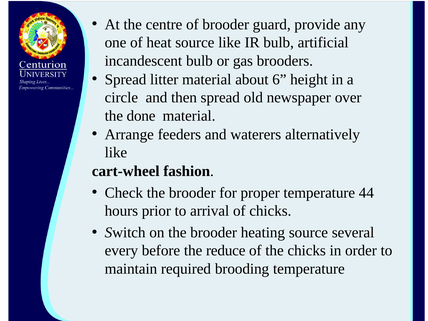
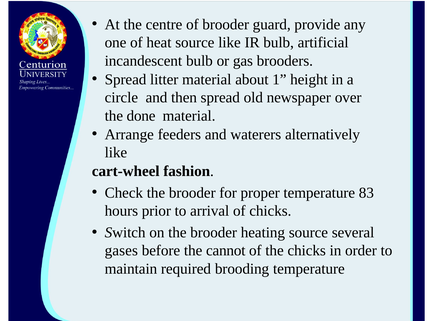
6: 6 -> 1 (279, 79)
44: 44 -> 83 (366, 193)
every: every -> gases (121, 251)
reduce: reduce -> cannot (226, 251)
